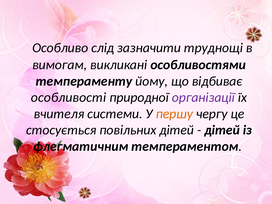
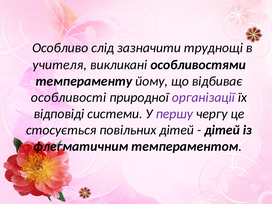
вимогам: вимогам -> учителя (60, 65)
вчителя: вчителя -> відповіді (59, 114)
першу colour: orange -> purple (174, 114)
